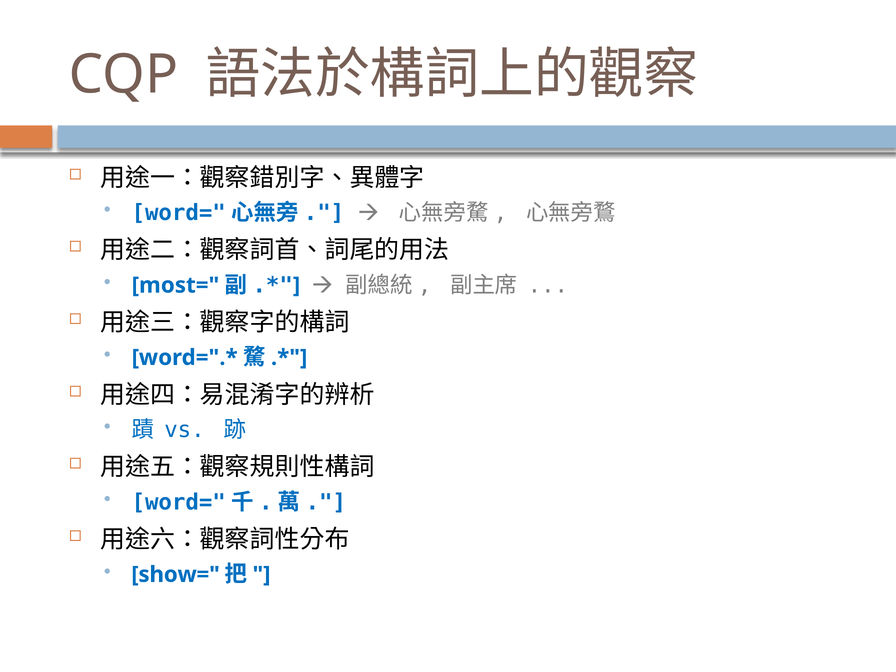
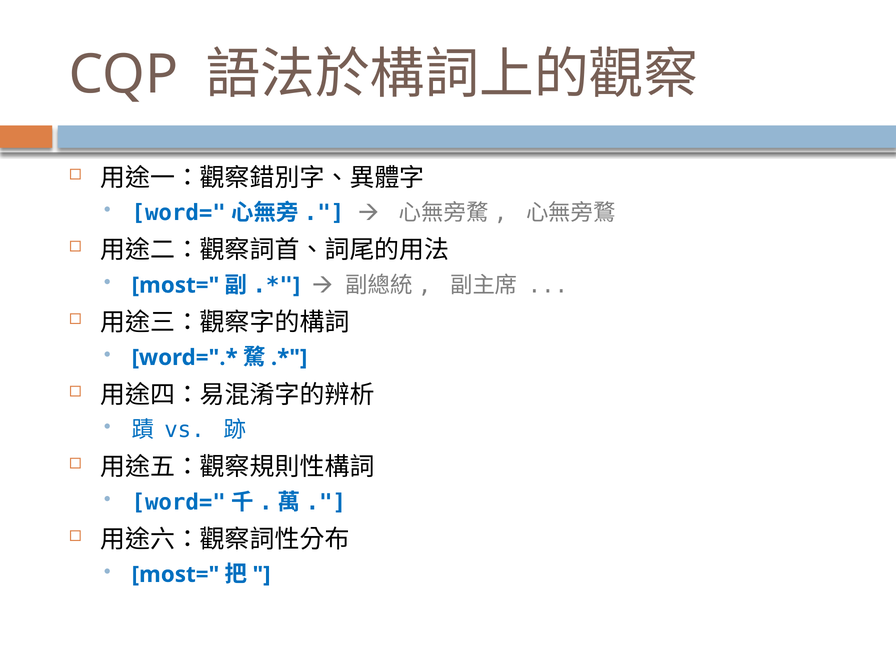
show=: show= -> most= (175, 575)
